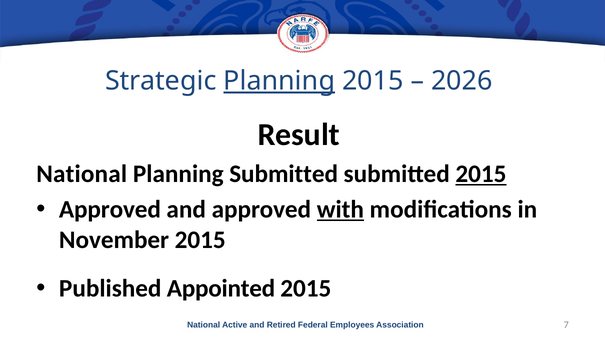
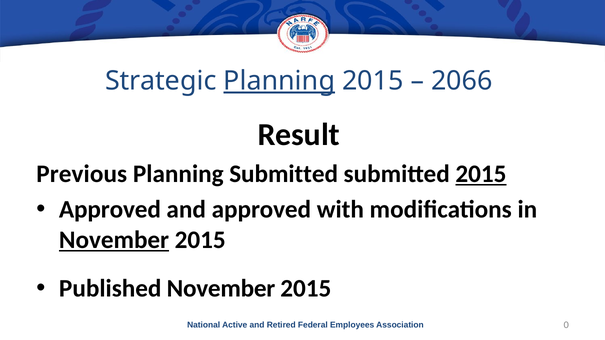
2026: 2026 -> 2066 (462, 81)
National: National -> Previous (82, 174)
with underline: present -> none (340, 210)
November underline: none -> present (114, 240)
Published Appointed: Appointed -> November (221, 289)
7: 7 -> 0 (566, 325)
